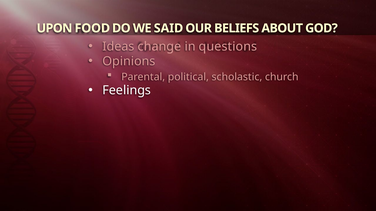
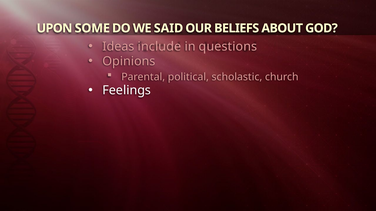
FOOD: FOOD -> SOME (92, 28)
change: change -> include (159, 47)
